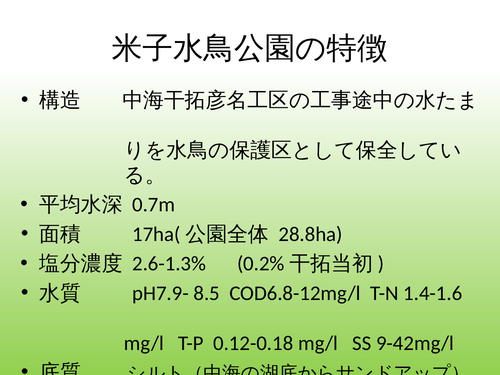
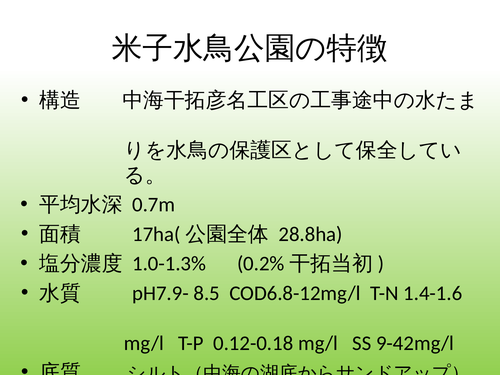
2.6-1.3%: 2.6-1.3% -> 1.0-1.3% (169, 264)
